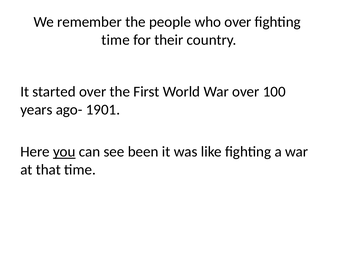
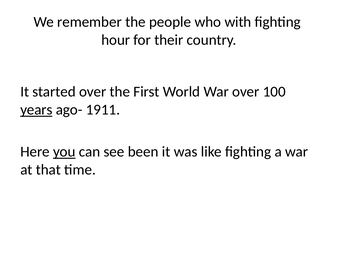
who over: over -> with (238, 22)
time: time -> hour (116, 40)
years underline: none -> present (36, 110)
1901: 1901 -> 1911 (103, 110)
